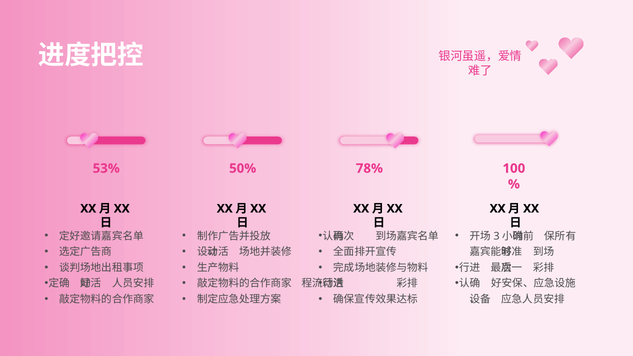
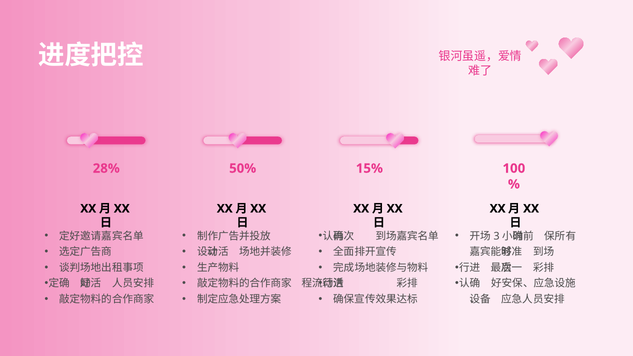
53%: 53% -> 28% (106, 168)
78%: 78% -> 15% (369, 168)
